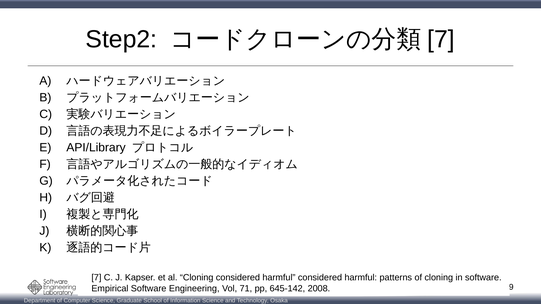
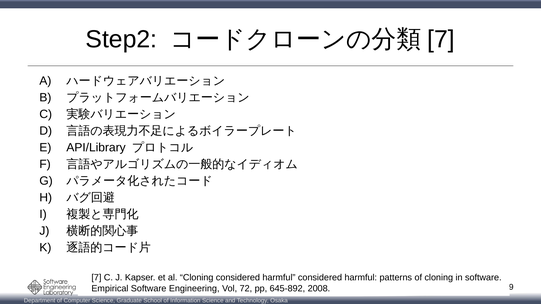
71: 71 -> 72 (246, 289)
645-142: 645-142 -> 645-892 (287, 289)
